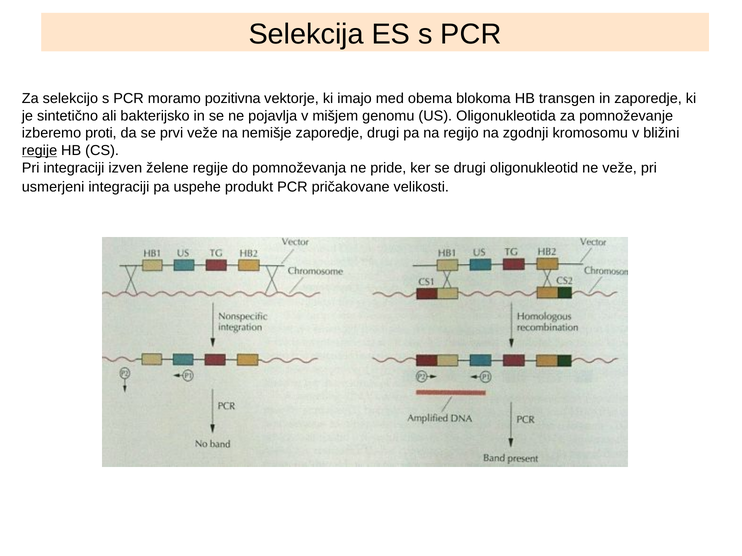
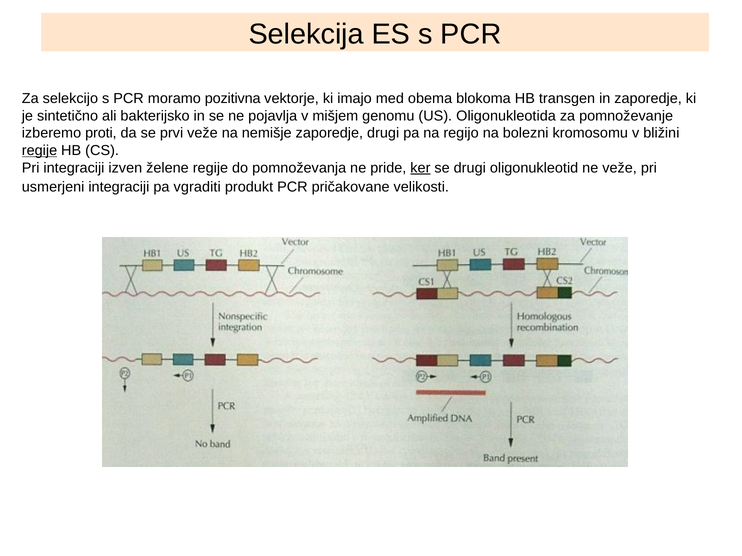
zgodnji: zgodnji -> bolezni (526, 133)
ker underline: none -> present (420, 168)
uspehe: uspehe -> vgraditi (197, 187)
